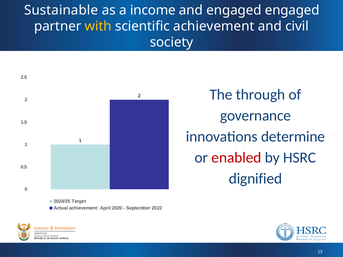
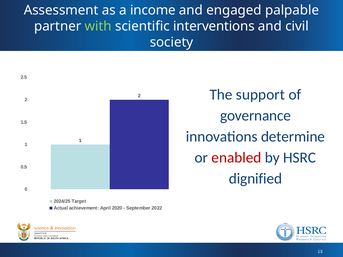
Sustainable: Sustainable -> Assessment (61, 10)
engaged engaged: engaged -> palpable (292, 10)
with colour: yellow -> light green (98, 26)
scientific achievement: achievement -> interventions (214, 26)
through: through -> support (260, 95)
